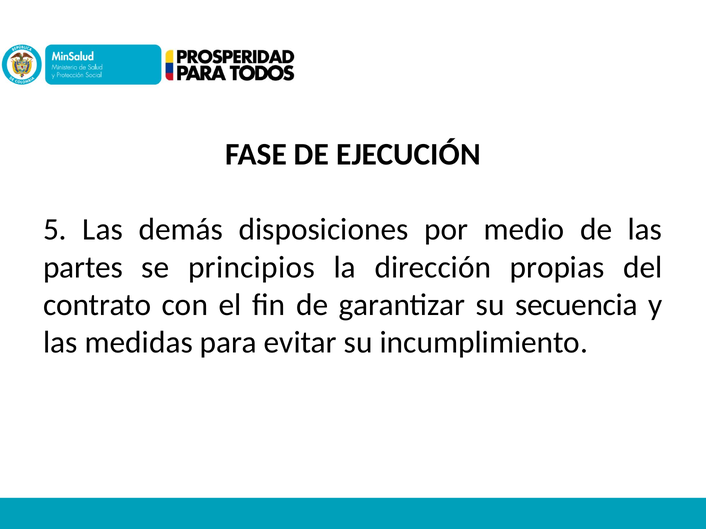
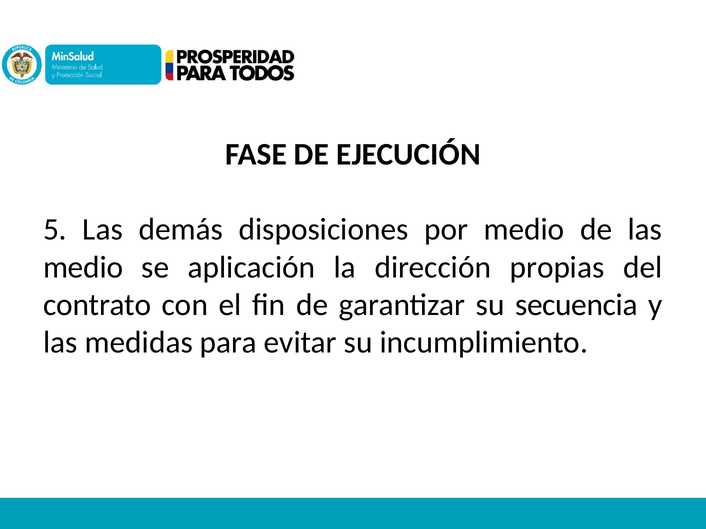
partes: partes -> medio (83, 268)
principios: principios -> aplicación (252, 268)
